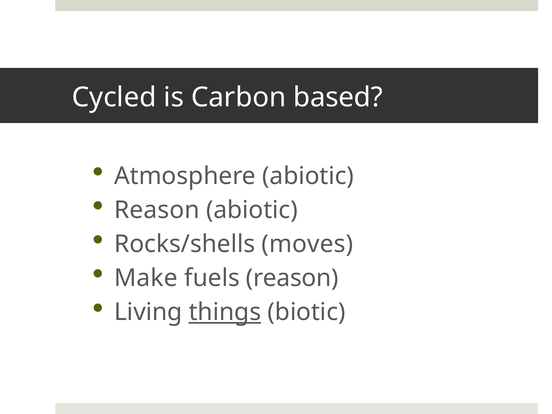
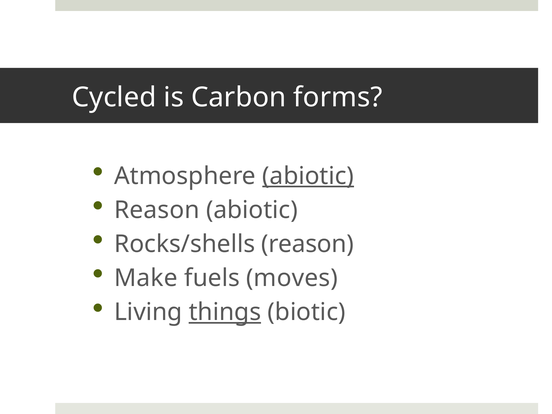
based: based -> forms (338, 97)
abiotic underline: none -> present (308, 176)
Rocks/shells moves: moves -> reason (308, 244)
fuels reason: reason -> moves (292, 278)
